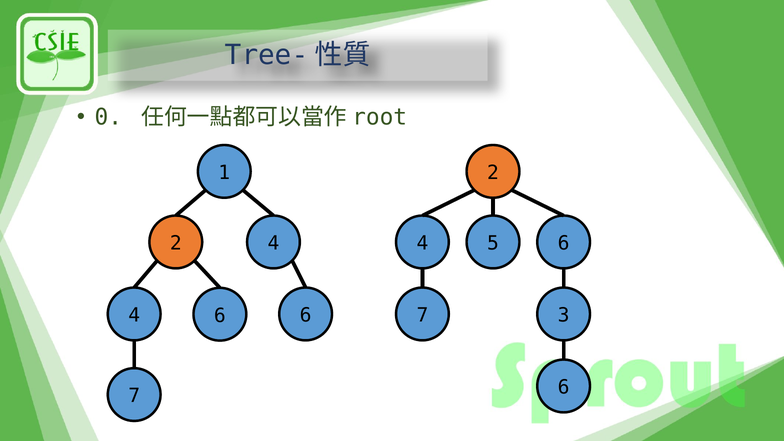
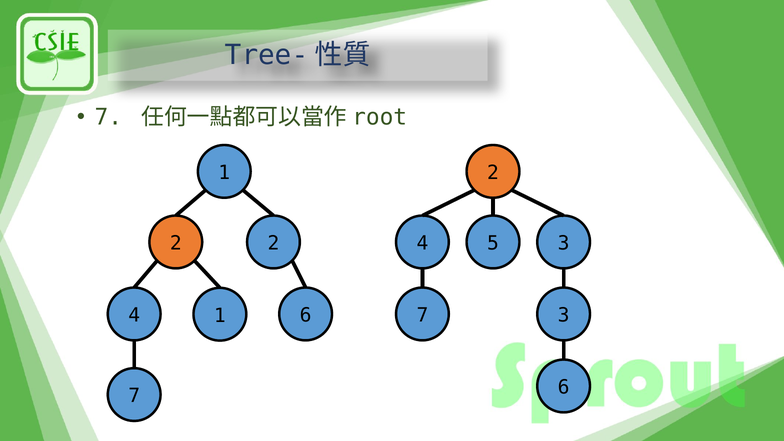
0: 0 -> 7 (108, 117)
4: 4 -> 2 (273, 243)
6: 6 -> 3 (564, 243)
6: 6 -> 1 (220, 316)
